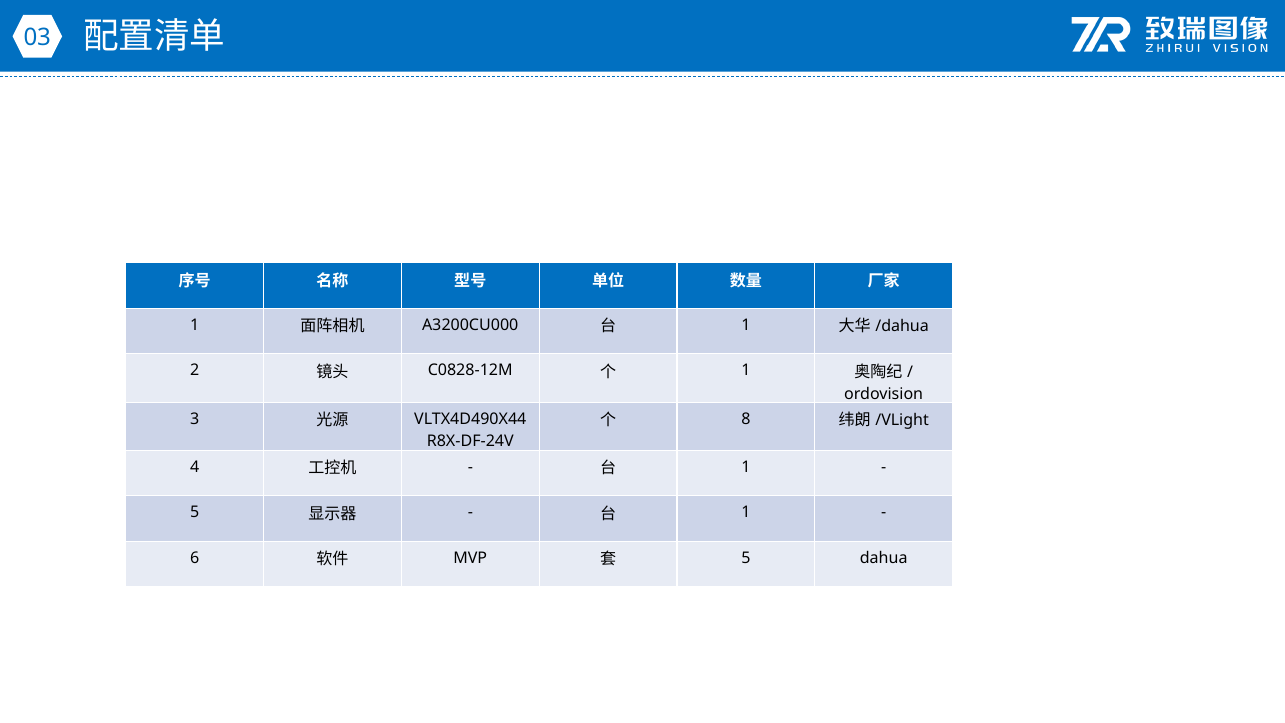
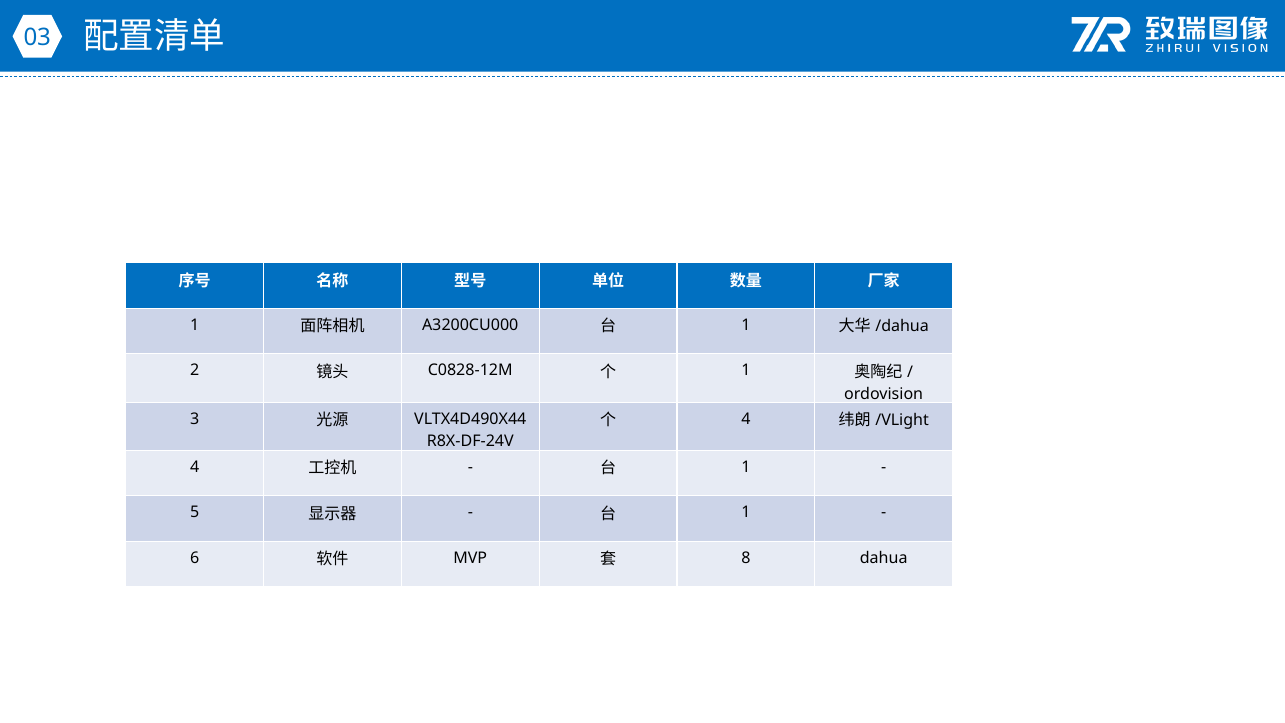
8: 8 -> 4 (746, 419)
5: 5 -> 8 (746, 558)
